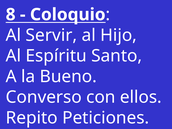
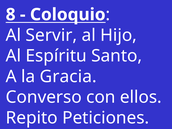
Bueno: Bueno -> Gracia (68, 76)
